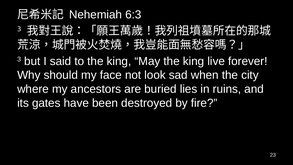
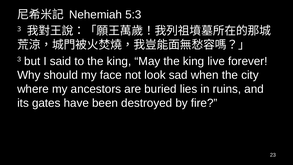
6:3: 6:3 -> 5:3 (133, 15)
